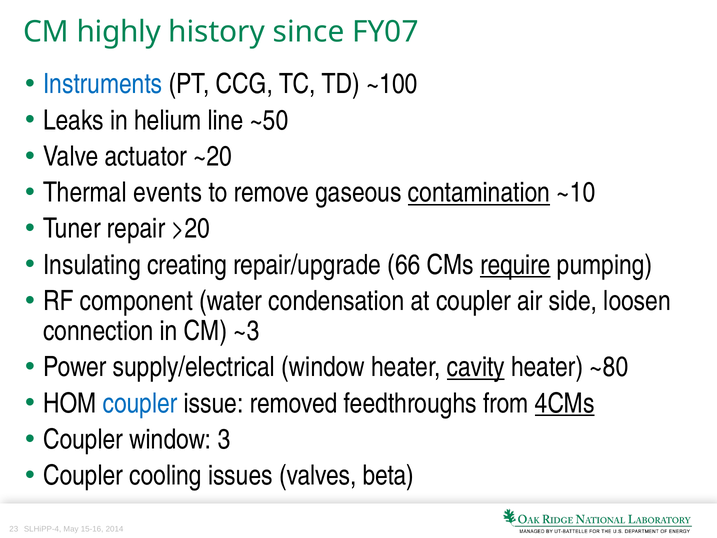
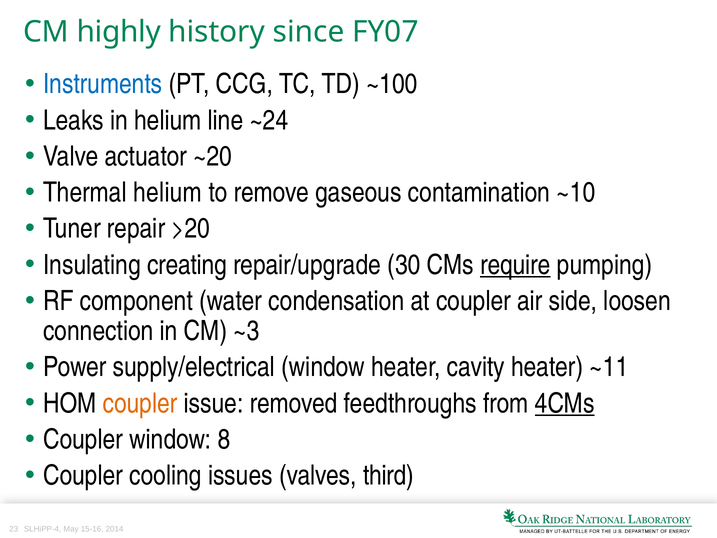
~50: ~50 -> ~24 (269, 120)
Thermal events: events -> helium (168, 193)
contamination underline: present -> none (479, 193)
66: 66 -> 30 (404, 265)
cavity underline: present -> none (476, 367)
~80: ~80 -> ~11 (609, 367)
coupler colour: blue -> orange (140, 403)
3: 3 -> 8 (224, 439)
beta: beta -> third (388, 475)
